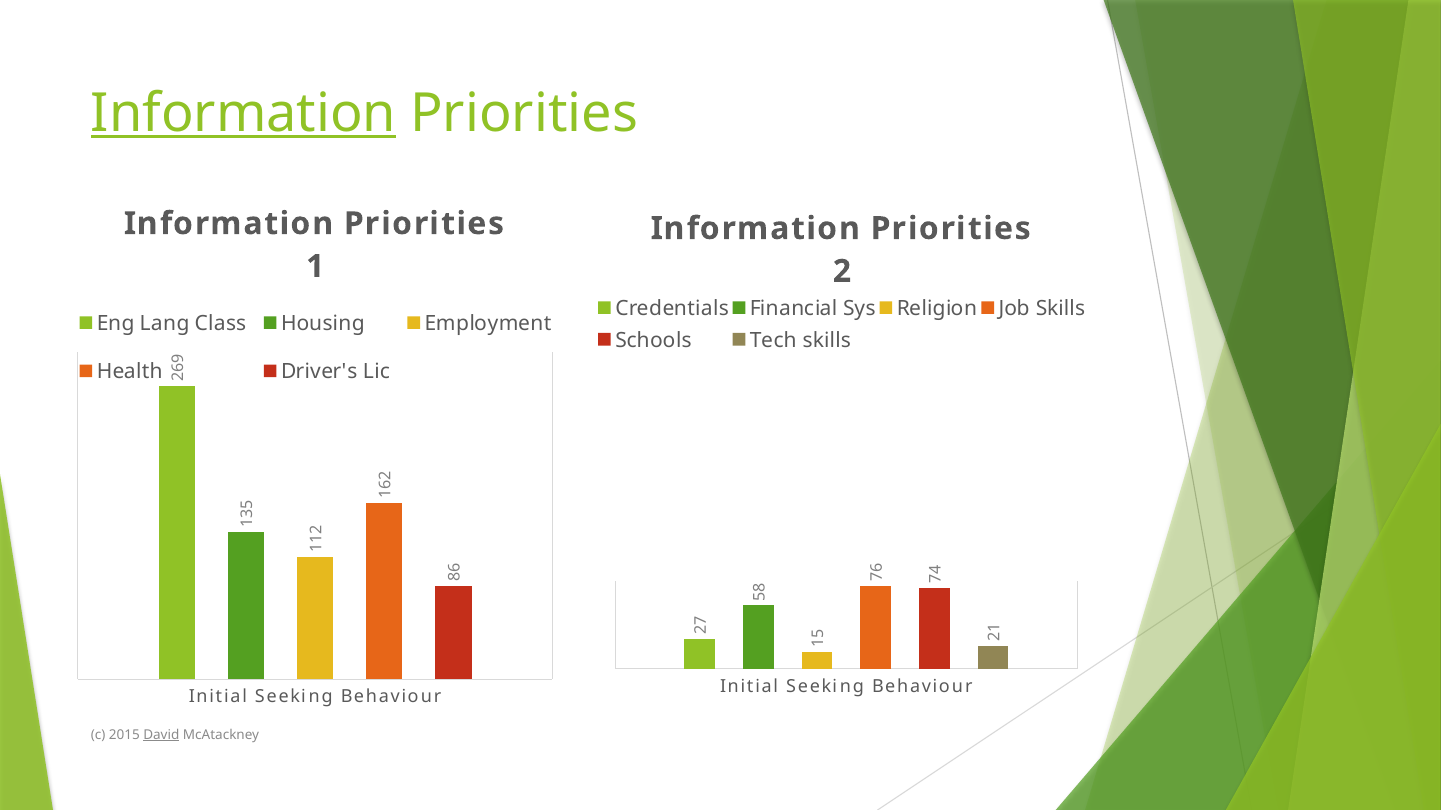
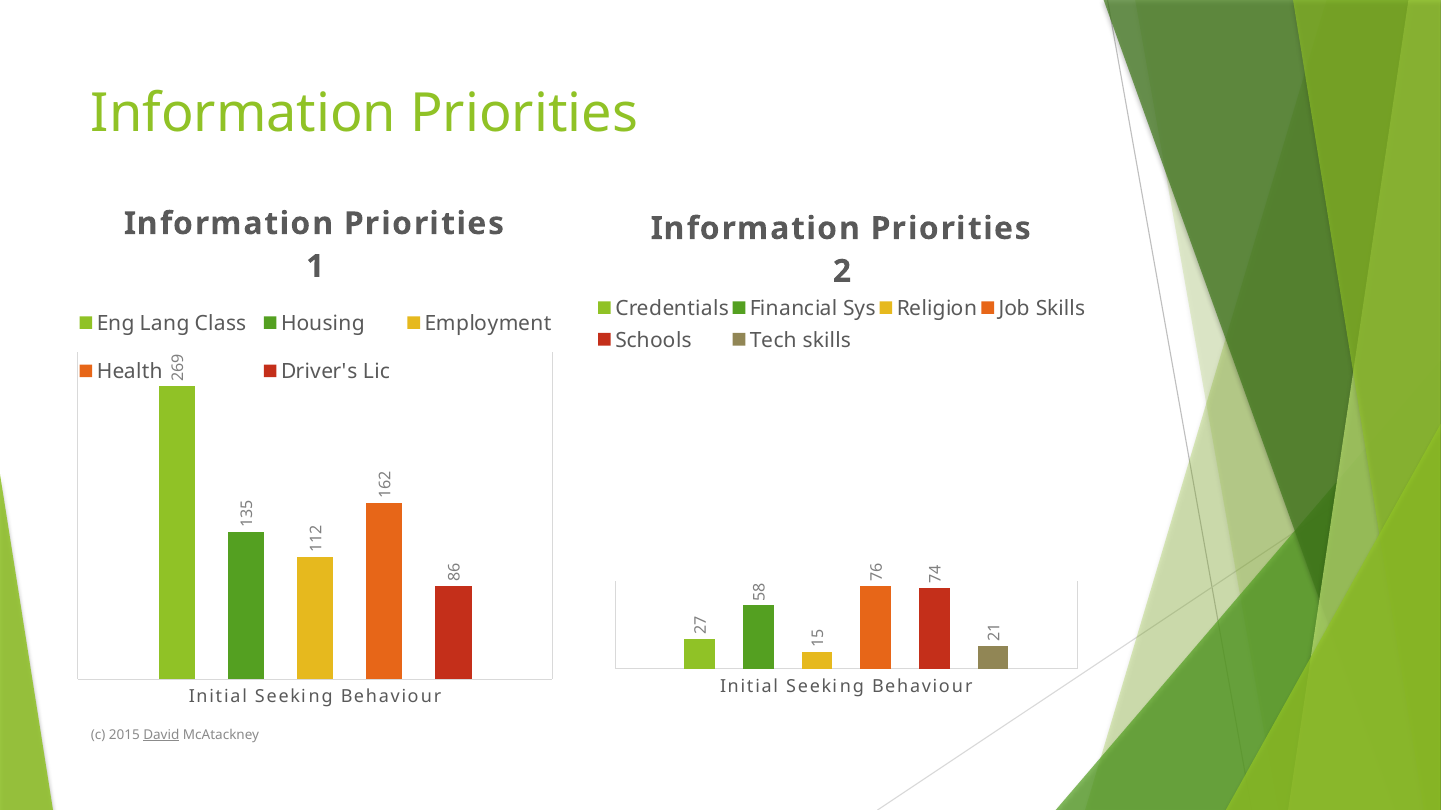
Information underline: present -> none (244, 114)
